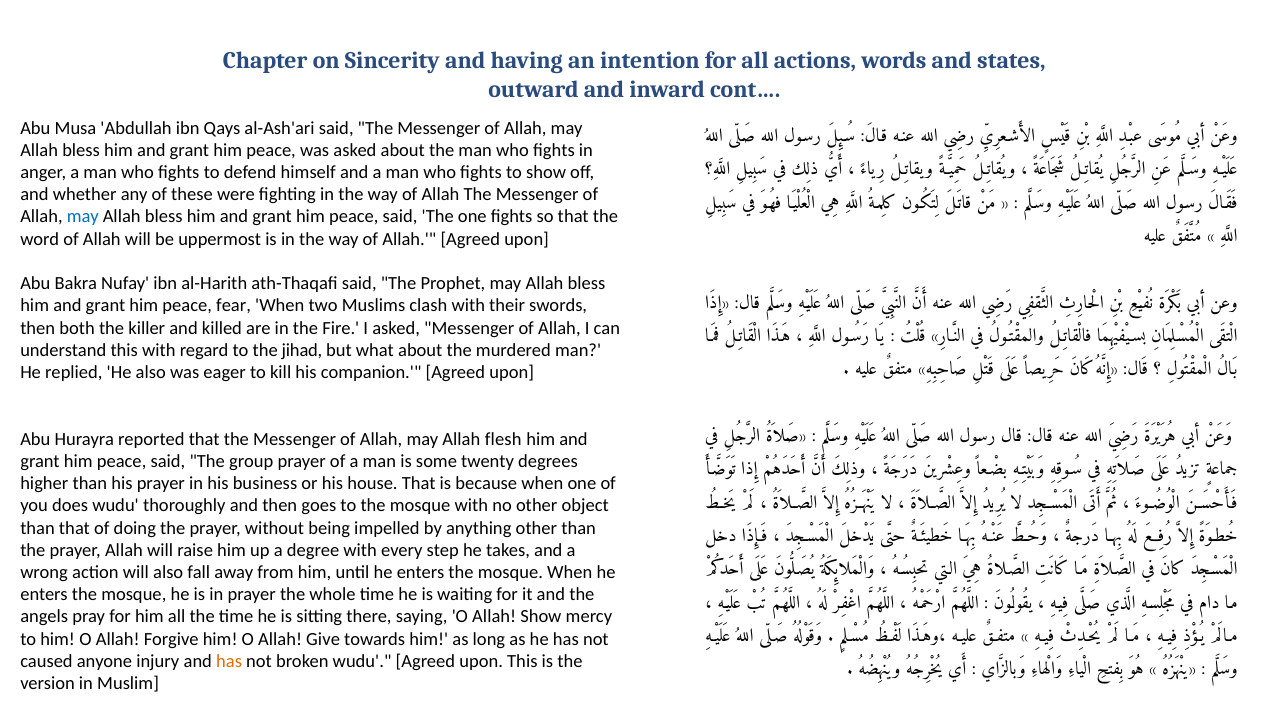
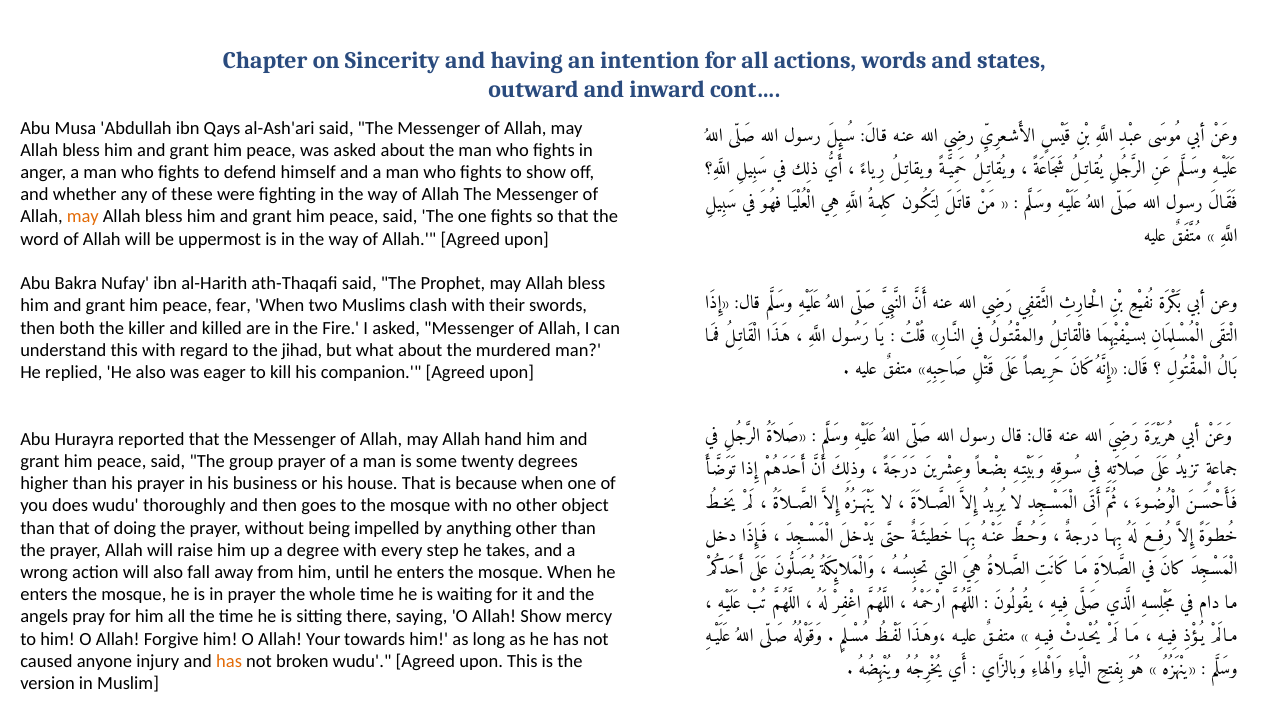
may colour: blue -> orange (83, 217)
flesh: flesh -> hand (503, 439)
Give: Give -> Your (323, 639)
